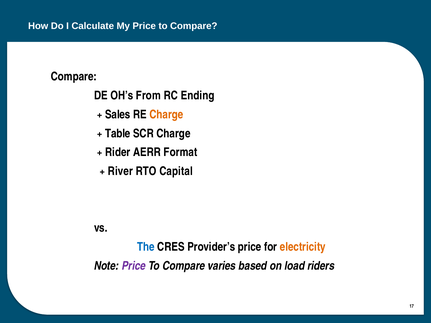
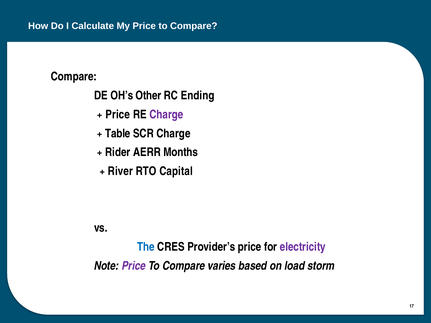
From: From -> Other (149, 96)
Sales: Sales -> Price (118, 115)
Charge colour: orange -> purple (166, 115)
Format: Format -> Months (181, 152)
electricity colour: orange -> purple (303, 247)
riders: riders -> storm (321, 266)
